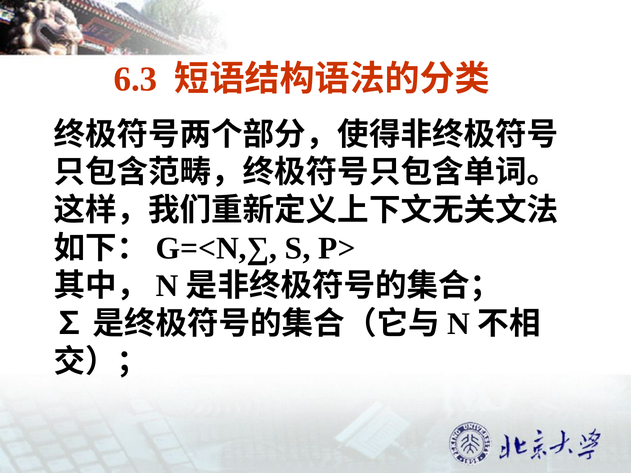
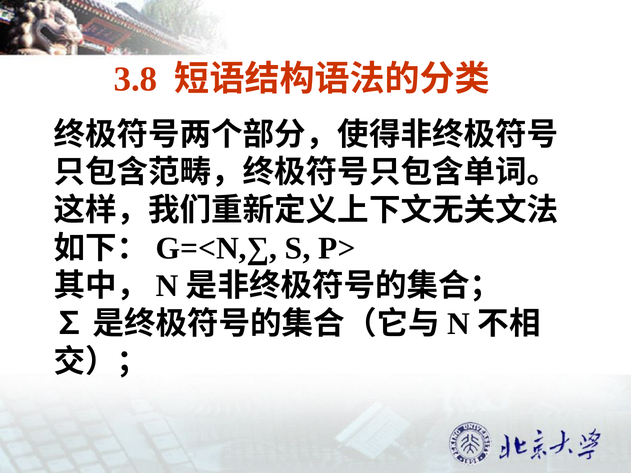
6.3: 6.3 -> 3.8 (136, 79)
